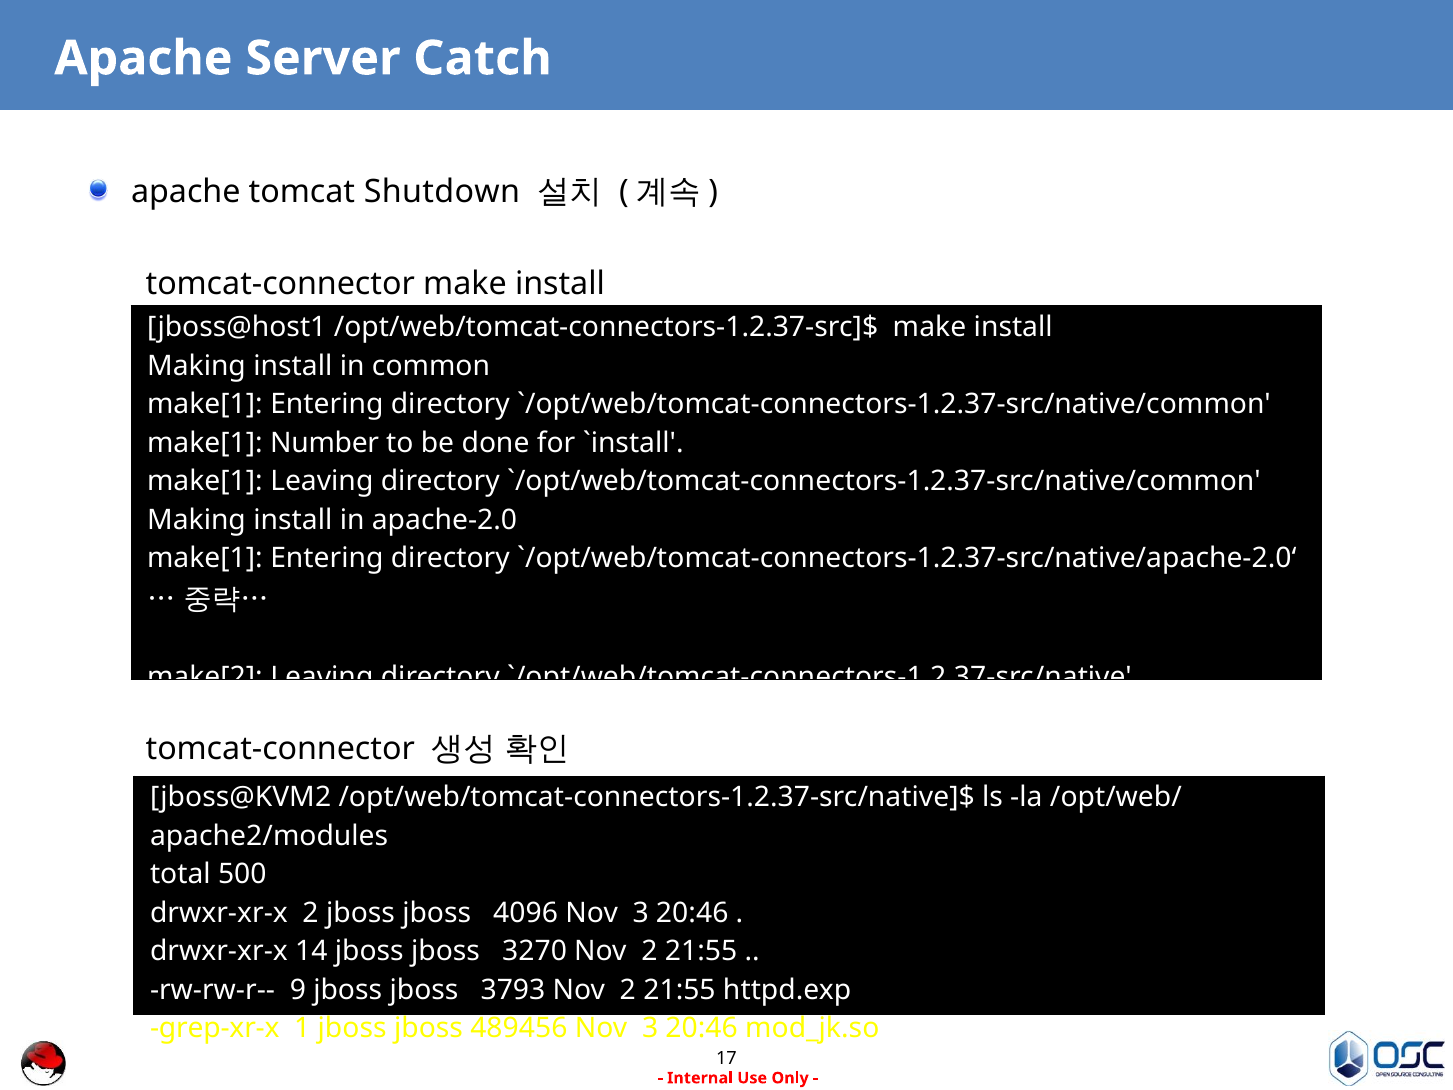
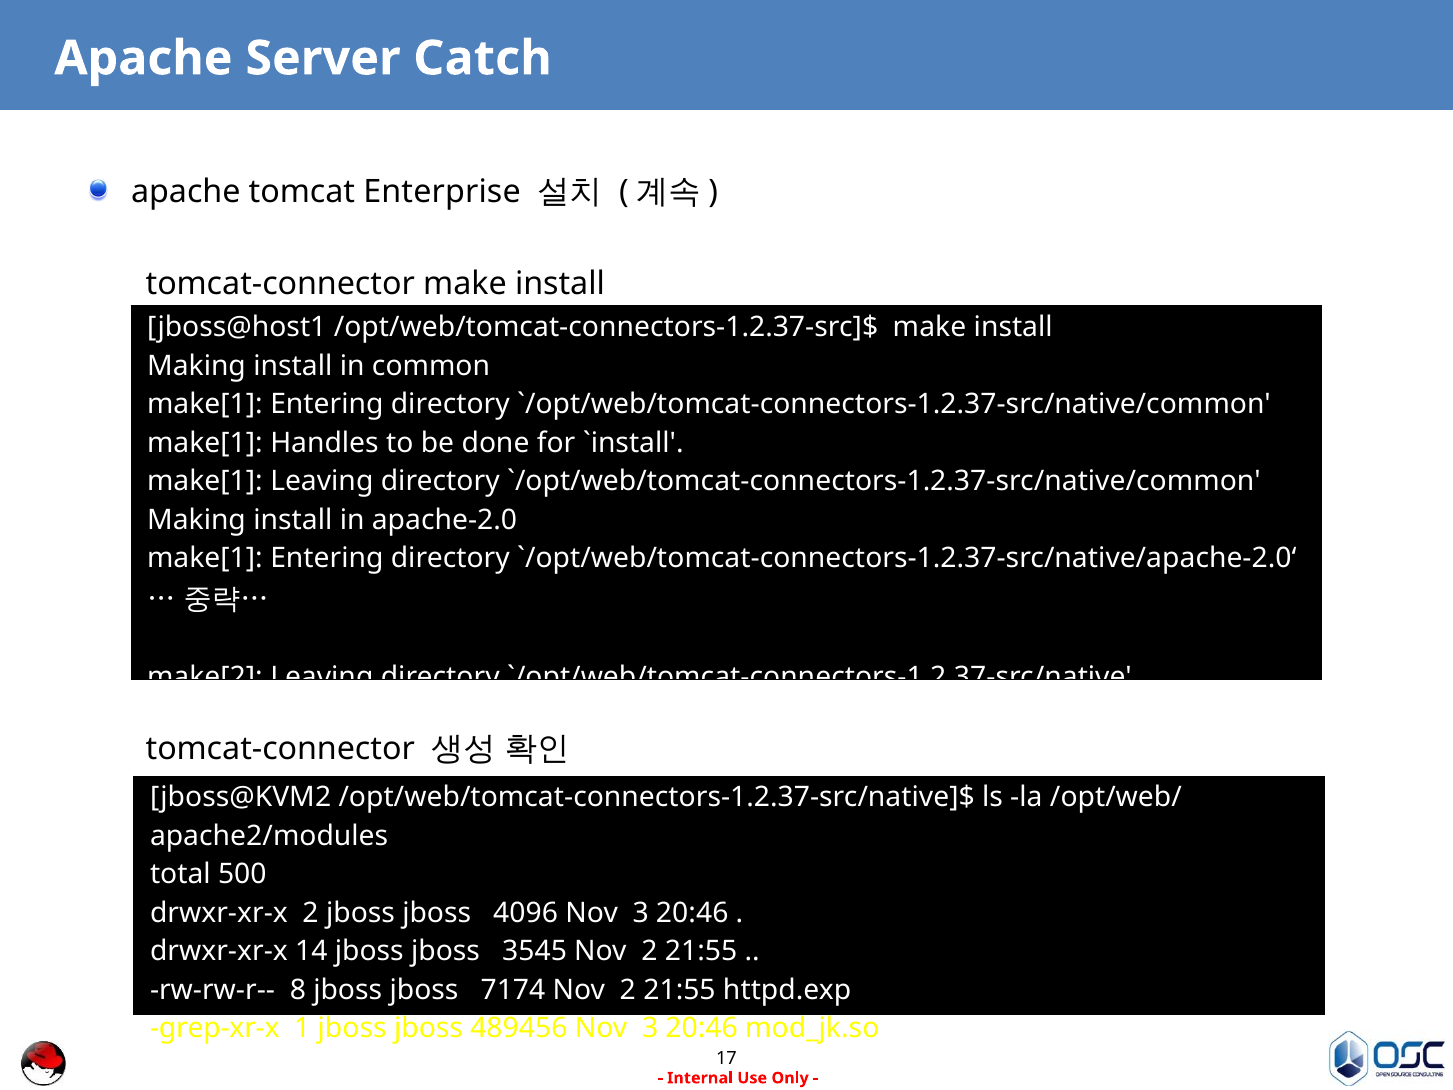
Shutdown: Shutdown -> Enterprise (442, 192)
Number: Number -> Handles (324, 443)
3270: 3270 -> 3545 (535, 951)
9: 9 -> 8 (298, 990)
3793: 3793 -> 7174 (513, 990)
